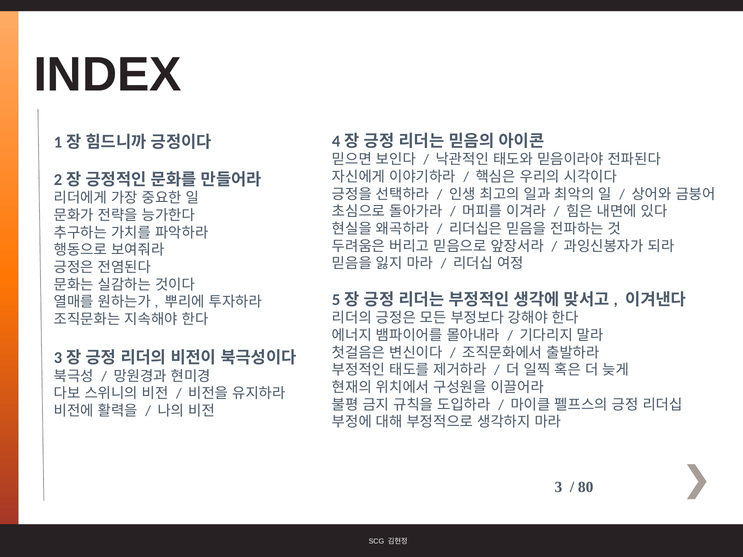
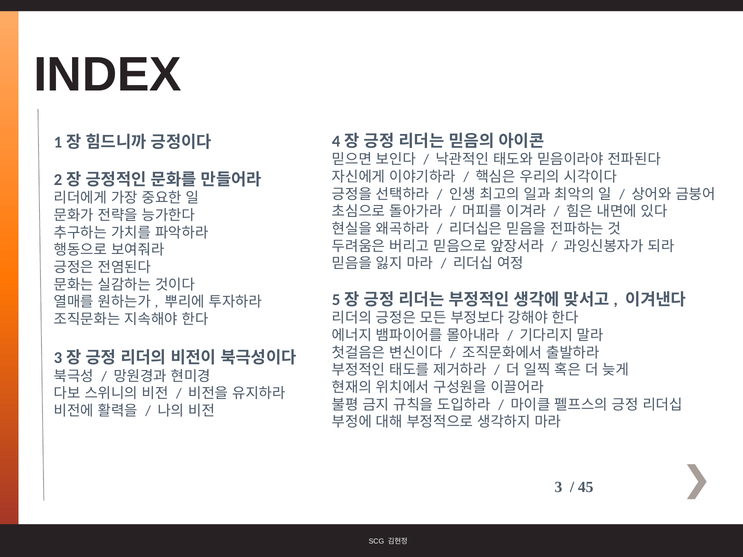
80: 80 -> 45 (586, 488)
